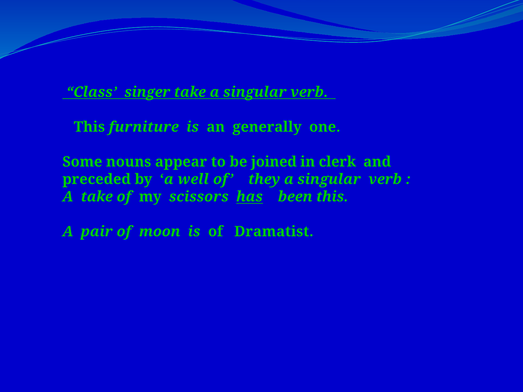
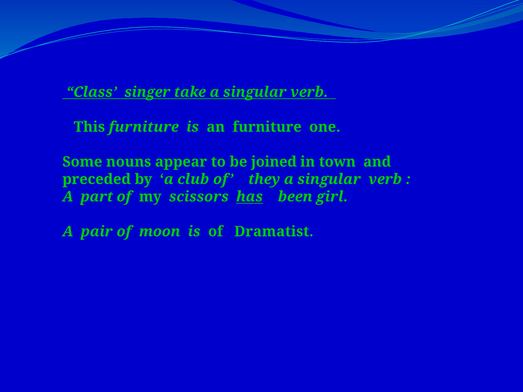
an generally: generally -> furniture (267, 127)
clerk: clerk -> town (337, 162)
well: well -> club (193, 179)
A take: take -> part (97, 197)
been this: this -> girl (332, 197)
